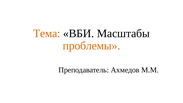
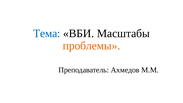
Тема colour: orange -> blue (47, 33)
